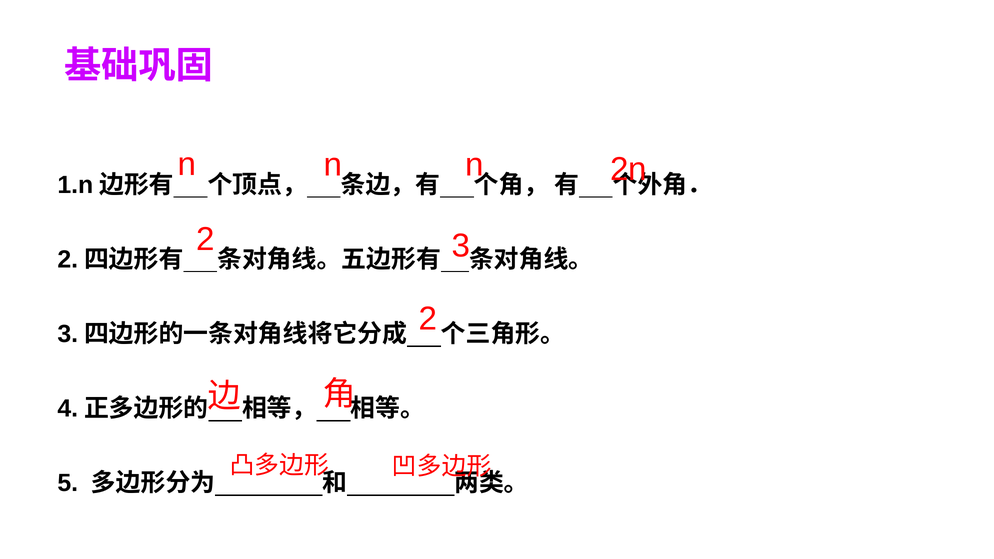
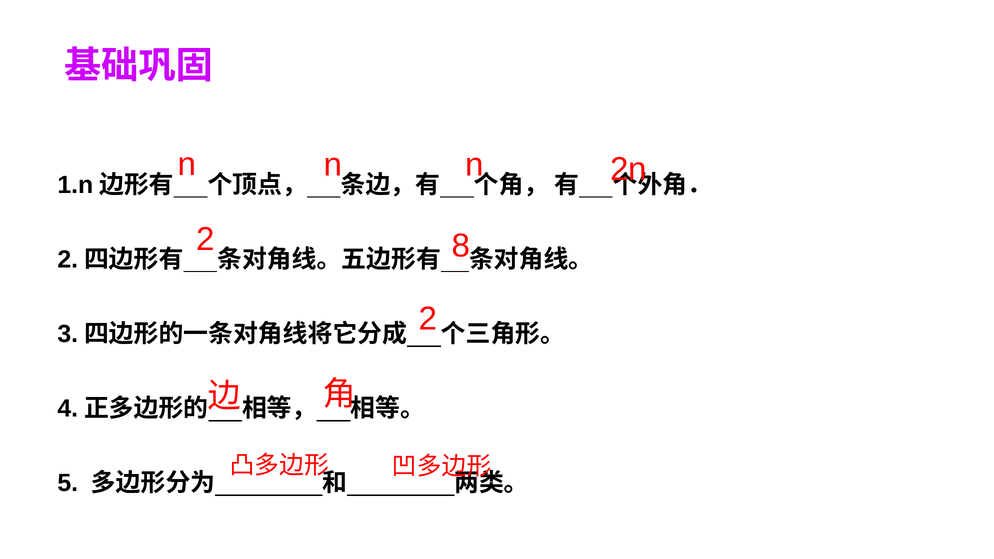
3: 3 -> 8 (461, 246)
